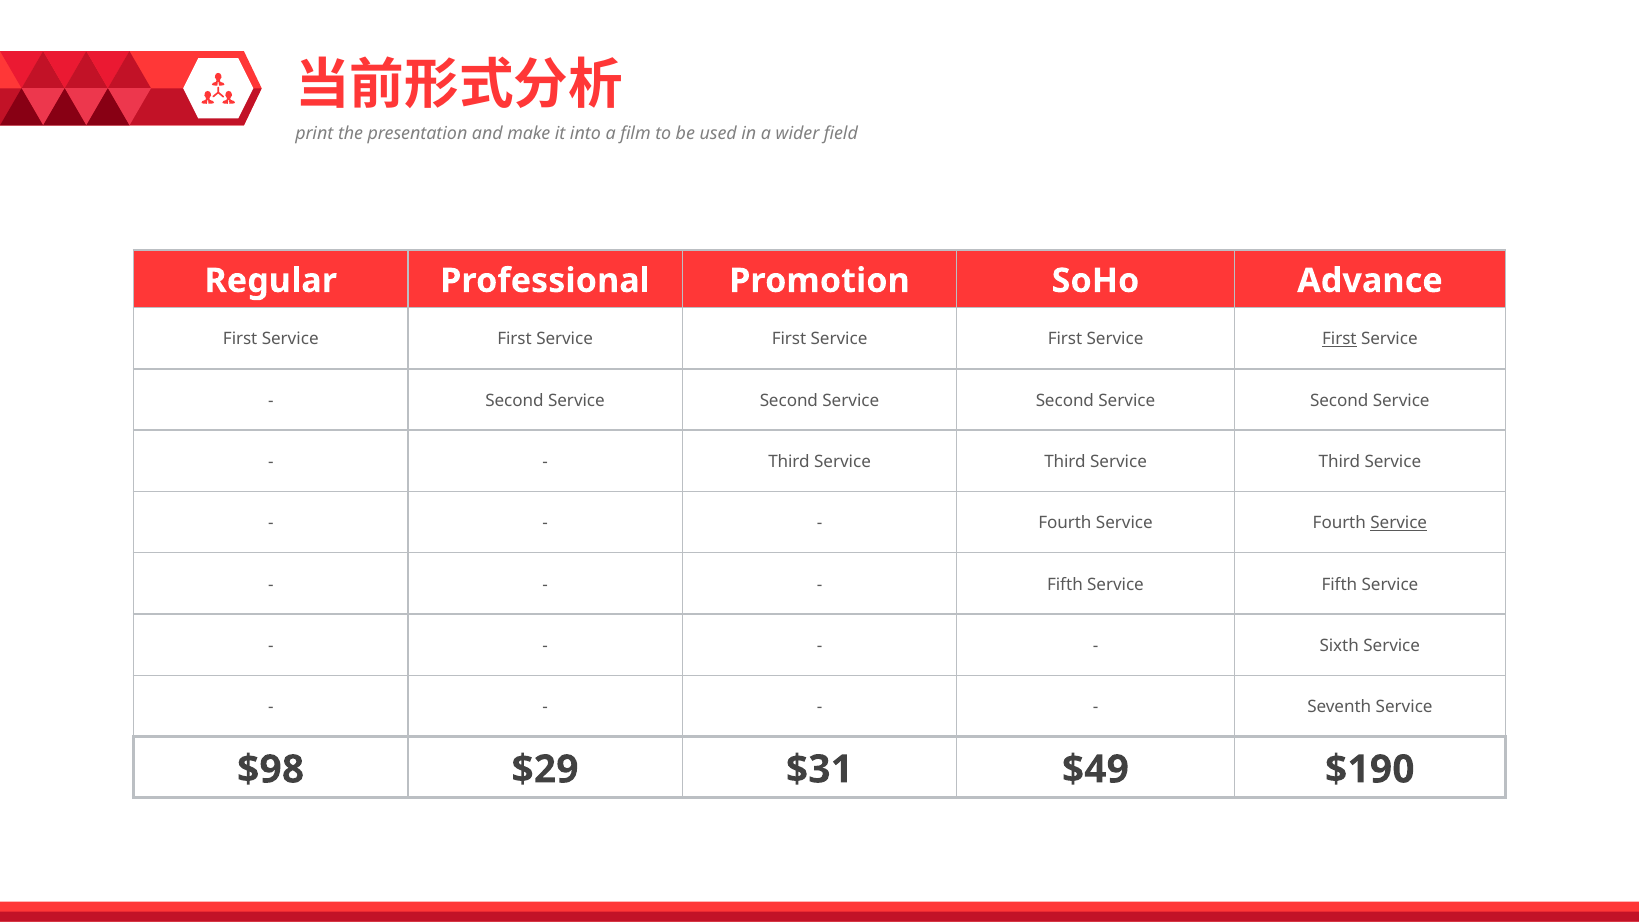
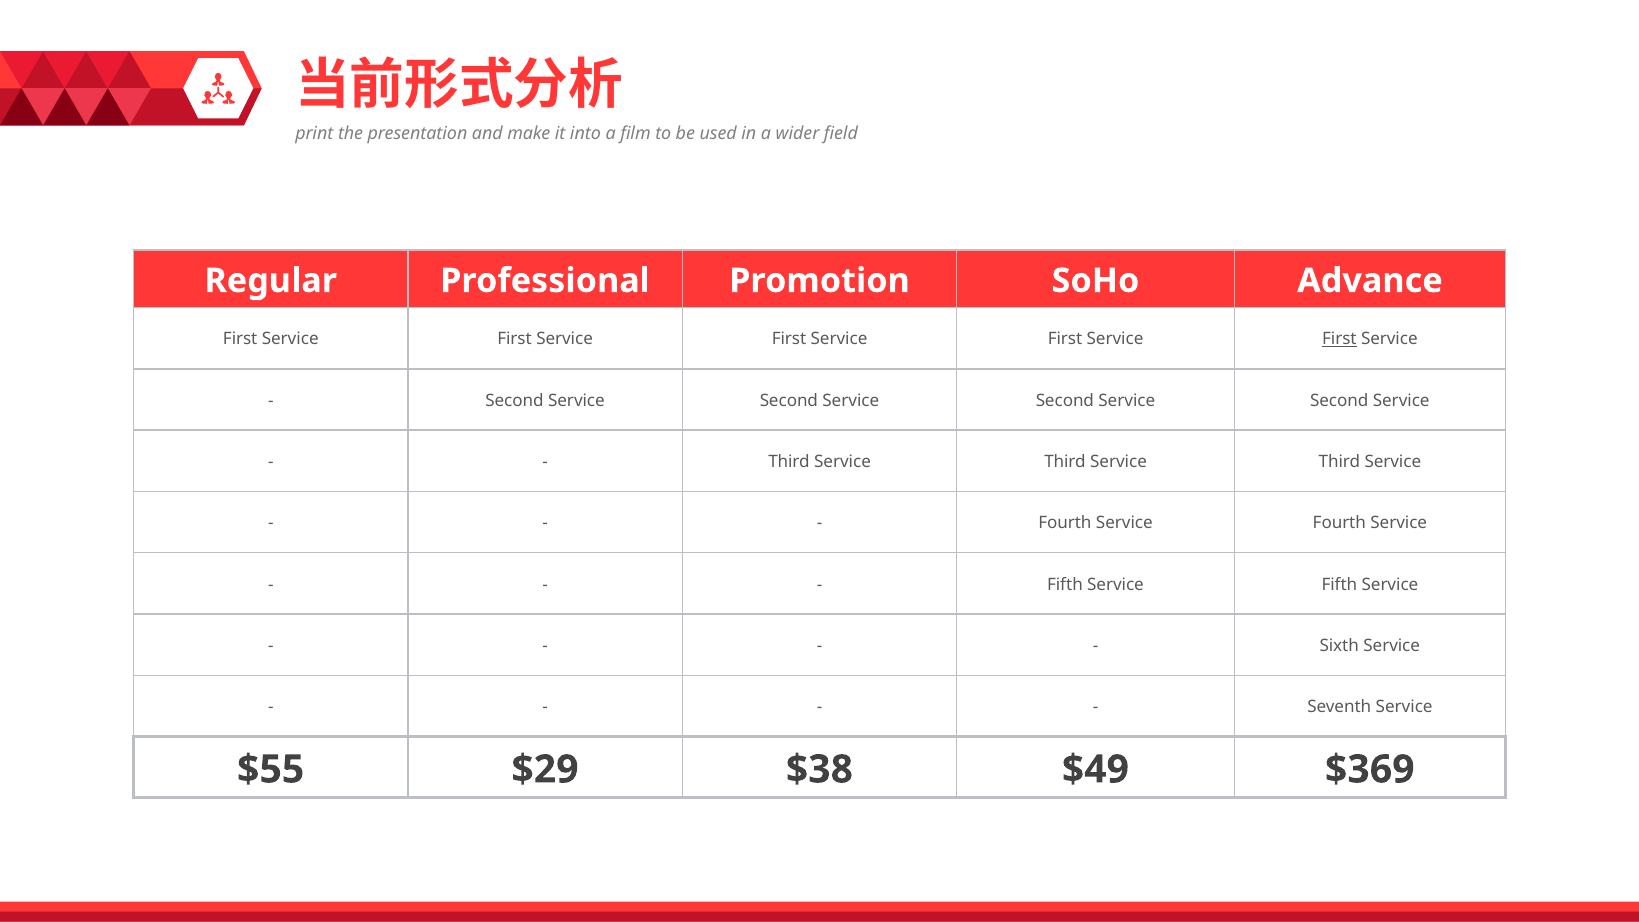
Service underline: present -> none (1399, 523)
$98: $98 -> $55 (271, 769)
$31: $31 -> $38 (819, 769)
$190: $190 -> $369 (1370, 769)
